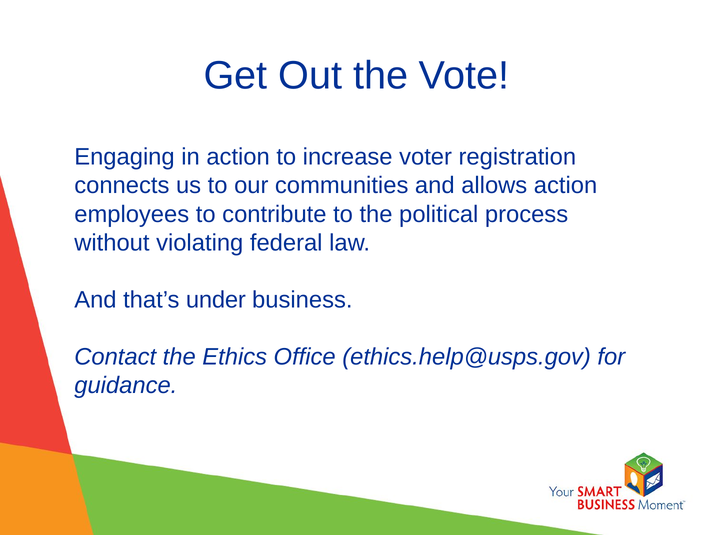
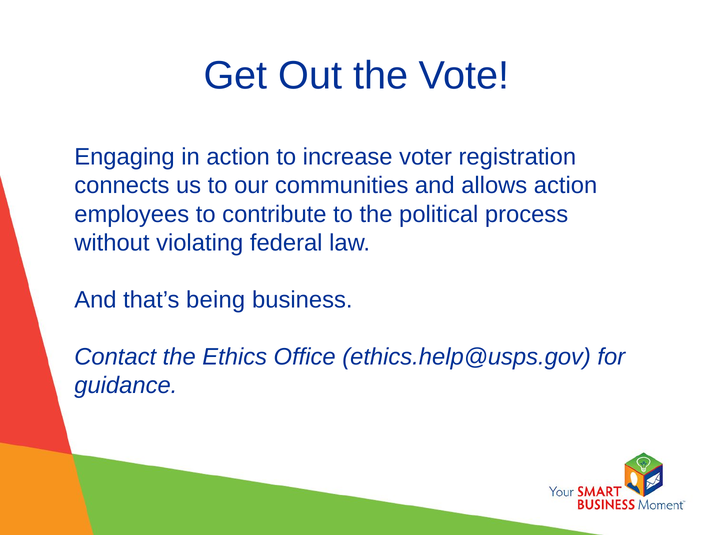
under: under -> being (216, 300)
